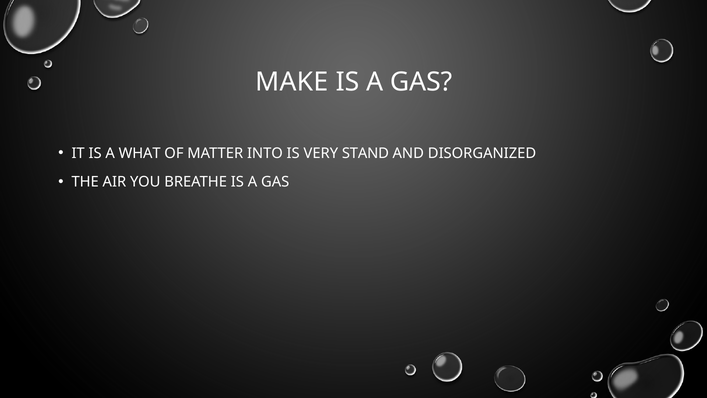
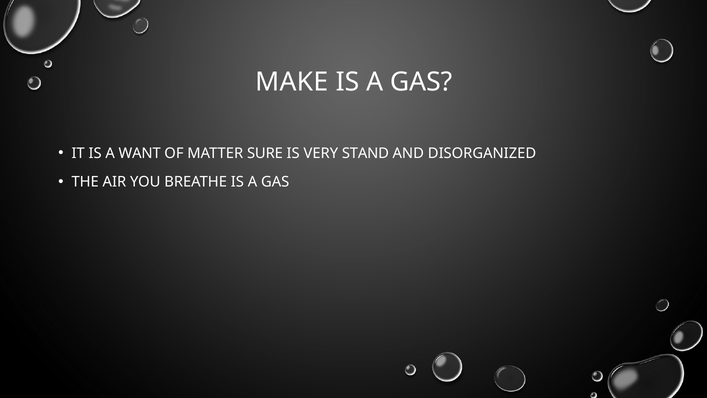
WHAT: WHAT -> WANT (140, 153)
INTO: INTO -> SURE (265, 153)
